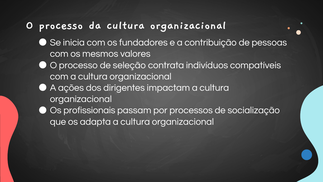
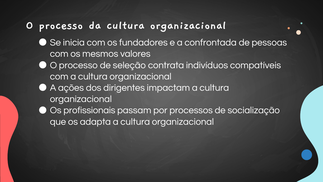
contribuição: contribuição -> confrontada (211, 42)
